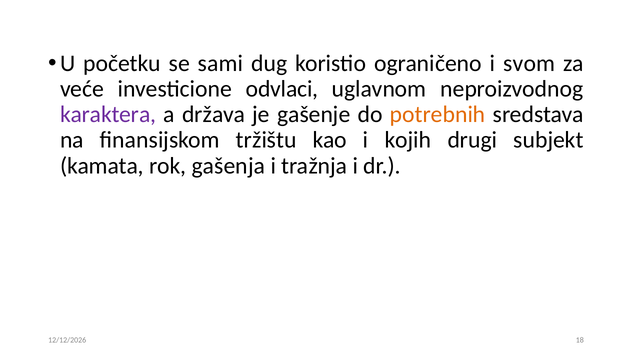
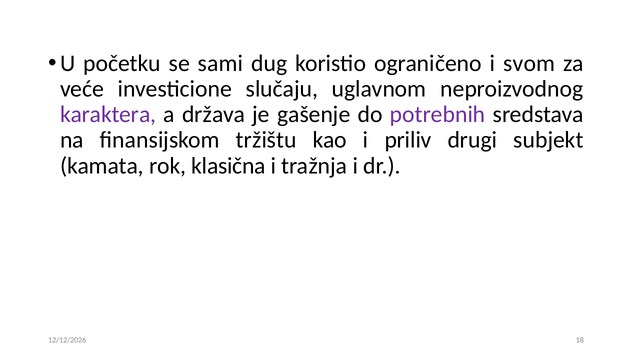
odvlaci: odvlaci -> slučaju (282, 89)
potrebnih colour: orange -> purple (438, 114)
kojih: kojih -> priliv (408, 140)
gašenja: gašenja -> klasična (229, 166)
